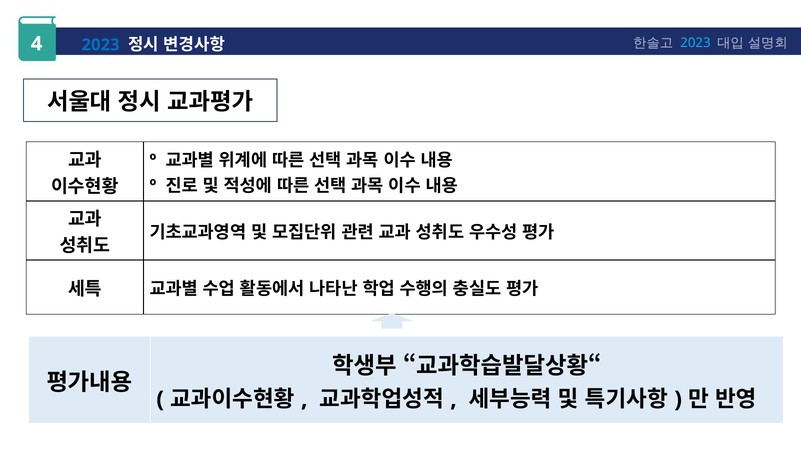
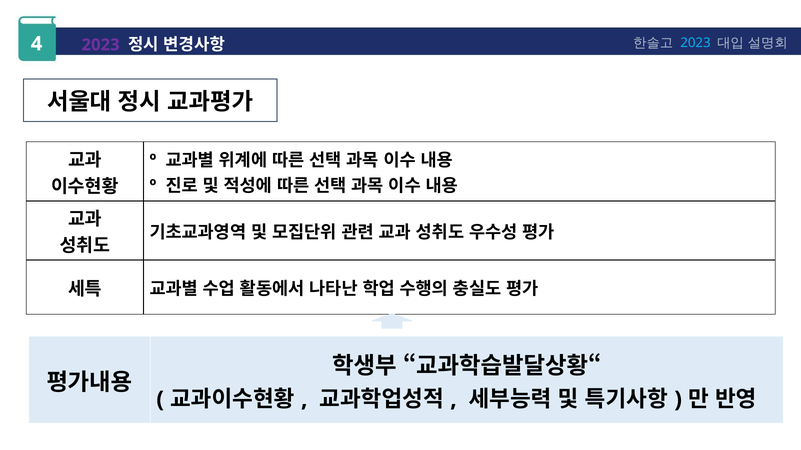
2023 colour: blue -> purple (101, 45)
